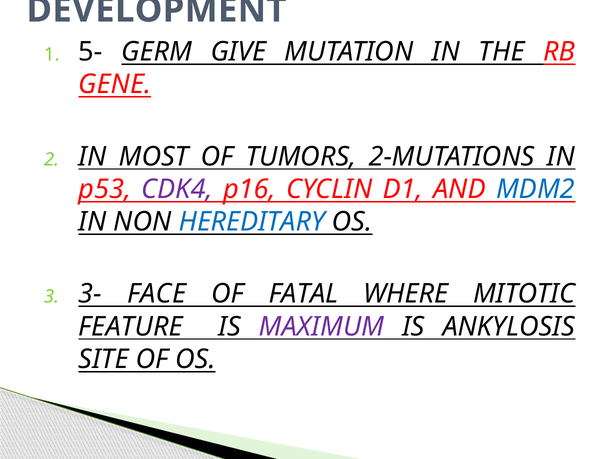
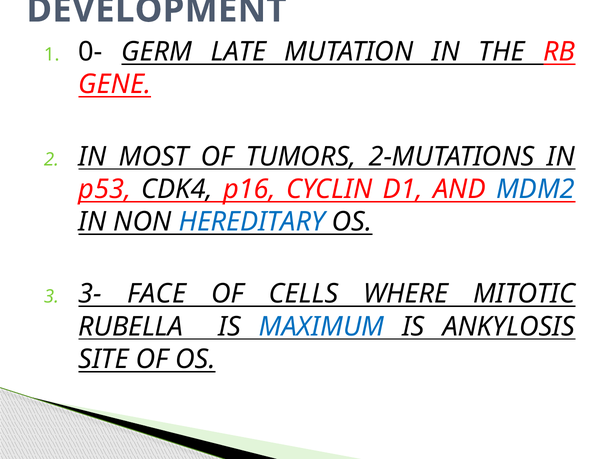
5-: 5- -> 0- (91, 52)
GIVE: GIVE -> LATE (238, 52)
CDK4 colour: purple -> black (177, 189)
FATAL: FATAL -> CELLS (303, 294)
FEATURE: FEATURE -> RUBELLA (131, 327)
MAXIMUM colour: purple -> blue (322, 327)
